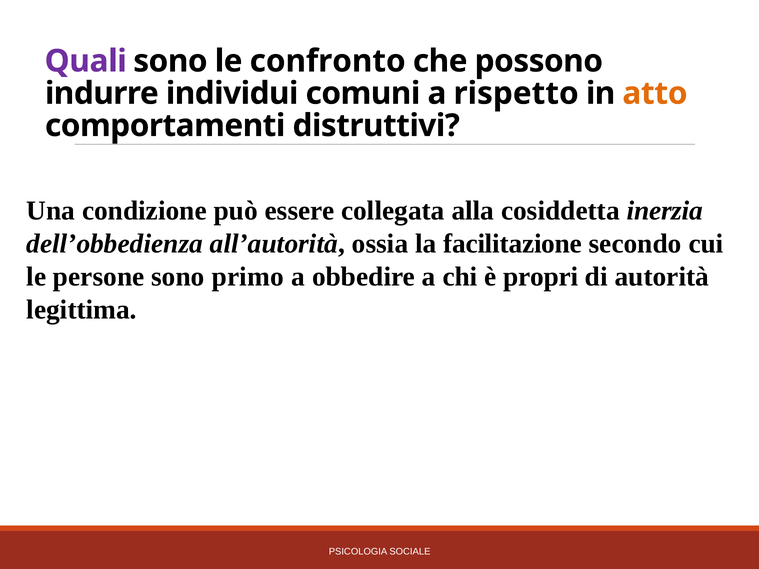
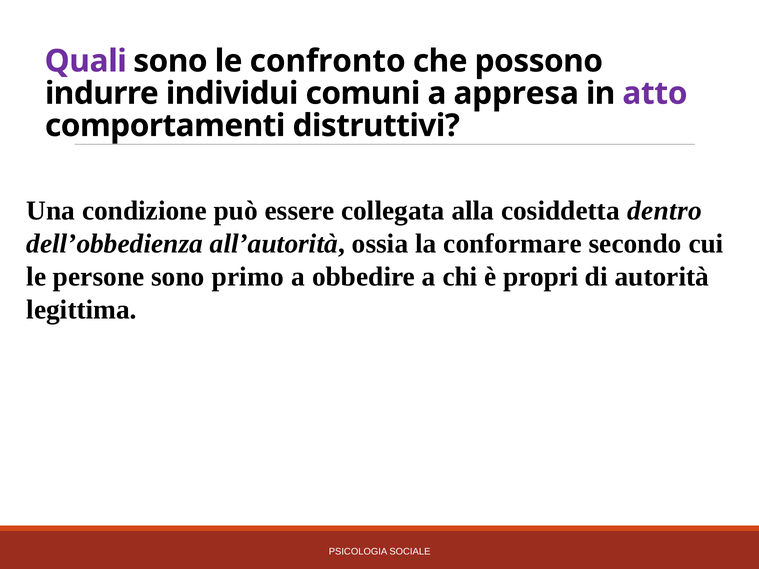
rispetto: rispetto -> appresa (516, 93)
atto colour: orange -> purple (655, 93)
inerzia: inerzia -> dentro (665, 211)
facilitazione: facilitazione -> conformare (512, 244)
